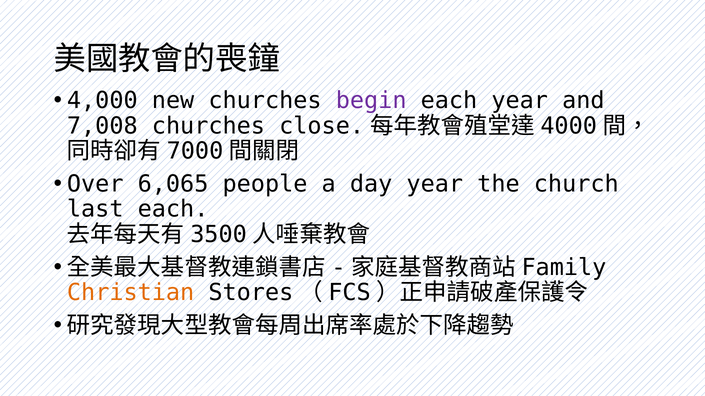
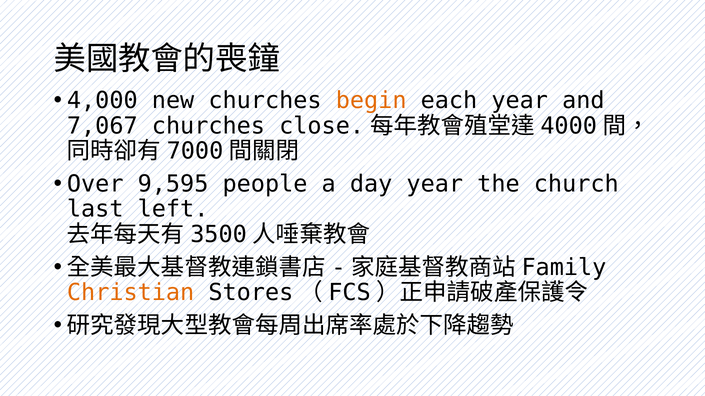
begin colour: purple -> orange (371, 101)
7,008: 7,008 -> 7,067 (102, 126)
6,065: 6,065 -> 9,595 (173, 184)
last each: each -> left (173, 210)
